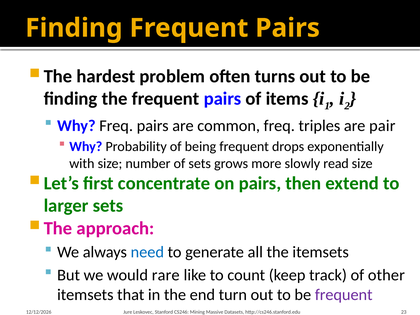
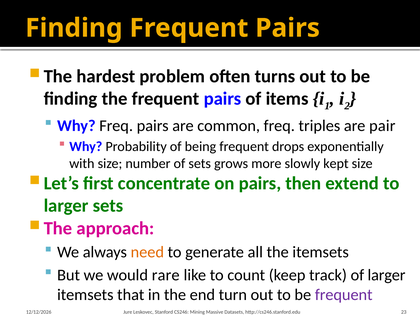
read: read -> kept (336, 163)
need colour: blue -> orange (147, 252)
of other: other -> larger (387, 275)
